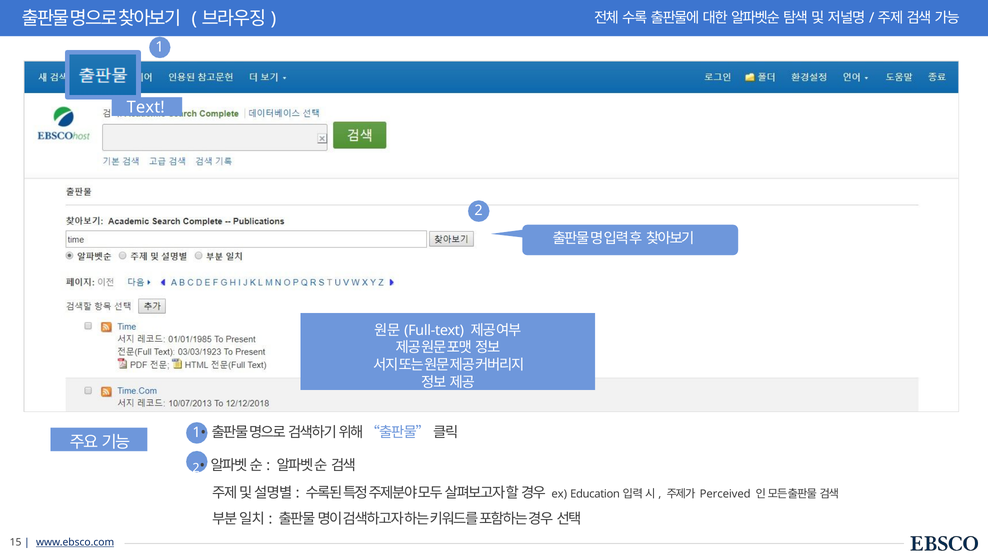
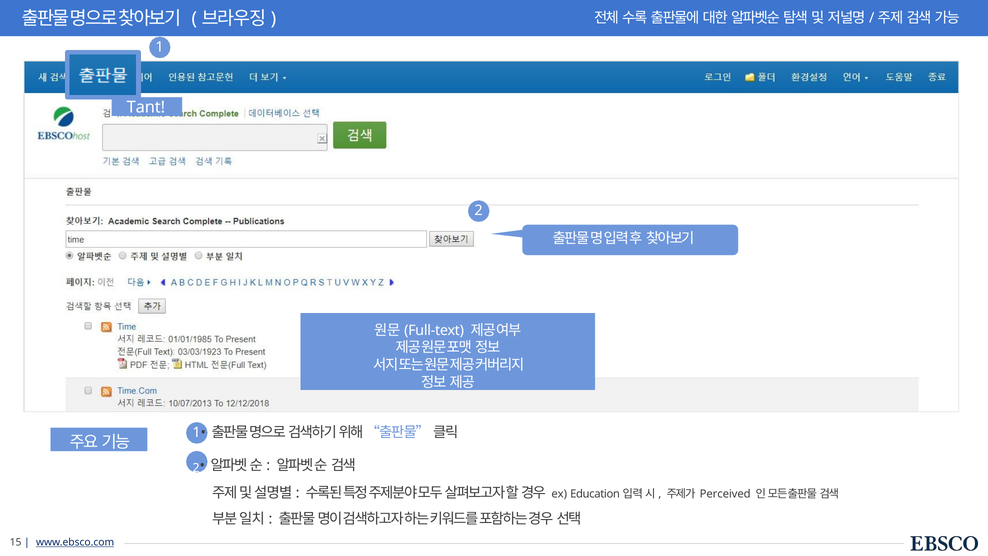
Text: Text -> Tant (146, 107)
